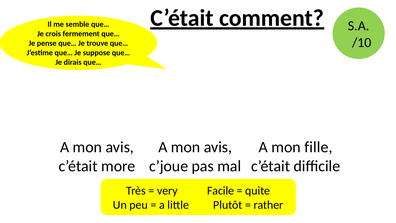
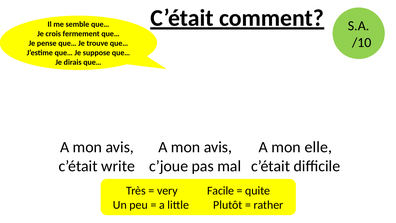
fille: fille -> elle (318, 147)
more: more -> write (118, 166)
